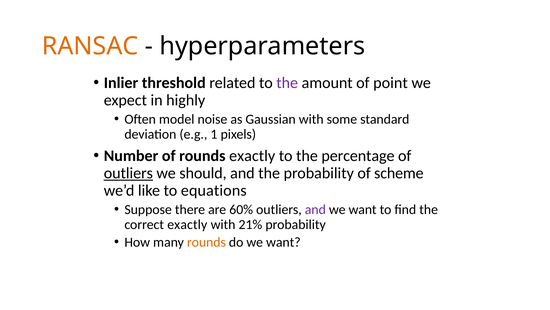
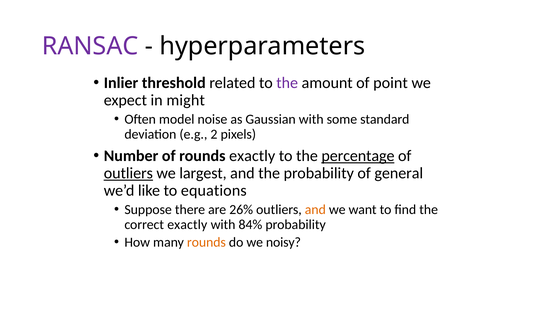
RANSAC colour: orange -> purple (90, 46)
highly: highly -> might (186, 100)
1: 1 -> 2 (214, 134)
percentage underline: none -> present (358, 156)
should: should -> largest (203, 173)
scheme: scheme -> general (399, 173)
60%: 60% -> 26% (241, 209)
and colour: purple -> orange (315, 209)
21%: 21% -> 84% (250, 224)
do we want: want -> noisy (283, 242)
